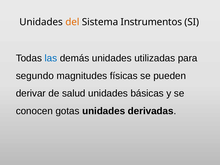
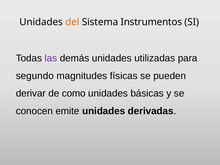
las colour: blue -> purple (51, 58)
salud: salud -> como (74, 93)
gotas: gotas -> emite (67, 111)
